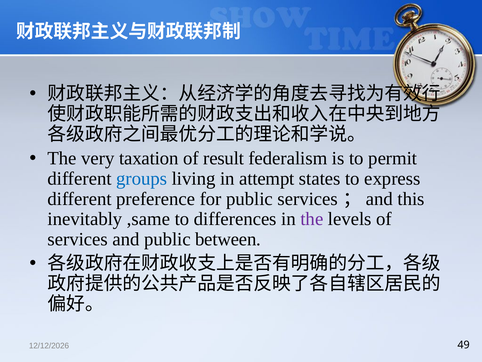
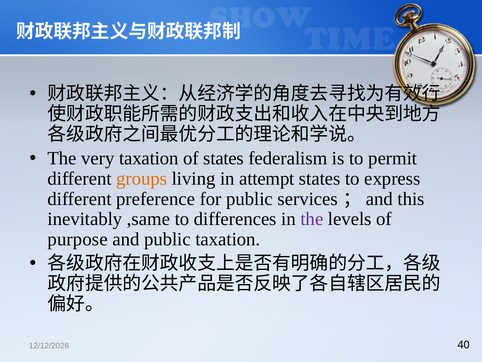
of result: result -> states (224, 158)
groups colour: blue -> orange (142, 178)
services: services -> purpose (78, 239)
public between: between -> taxation (228, 239)
49: 49 -> 40 (464, 345)
